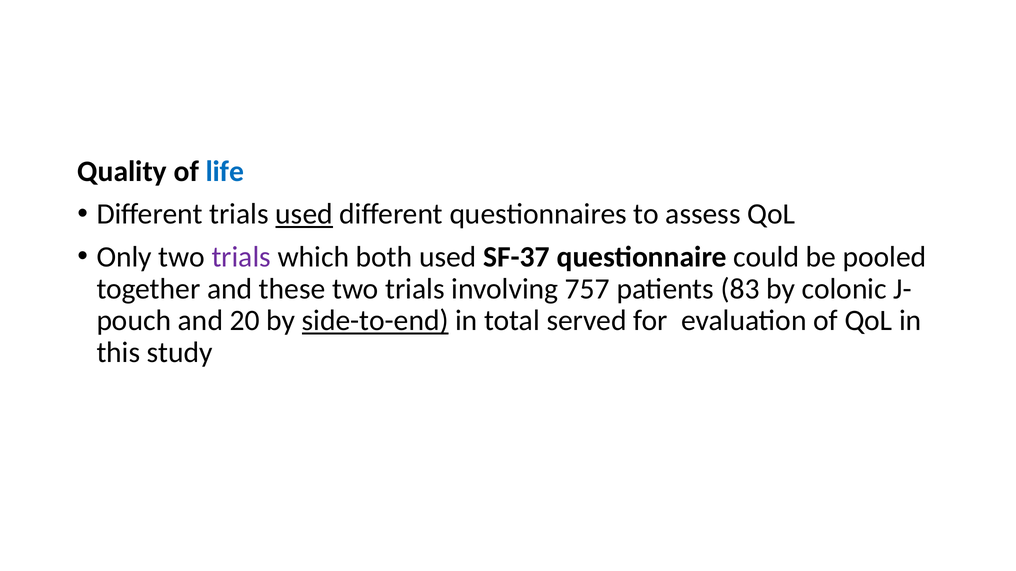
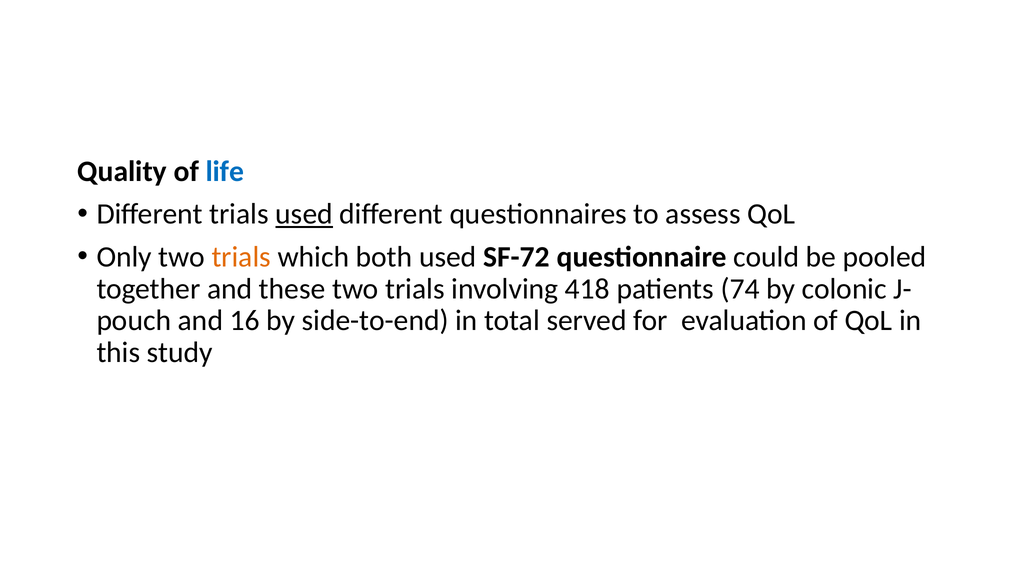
trials colour: purple -> orange (241, 257)
SF-37: SF-37 -> SF-72 (517, 257)
757: 757 -> 418 (587, 289)
83: 83 -> 74 (740, 289)
20: 20 -> 16 (245, 321)
side-to-end underline: present -> none (375, 321)
